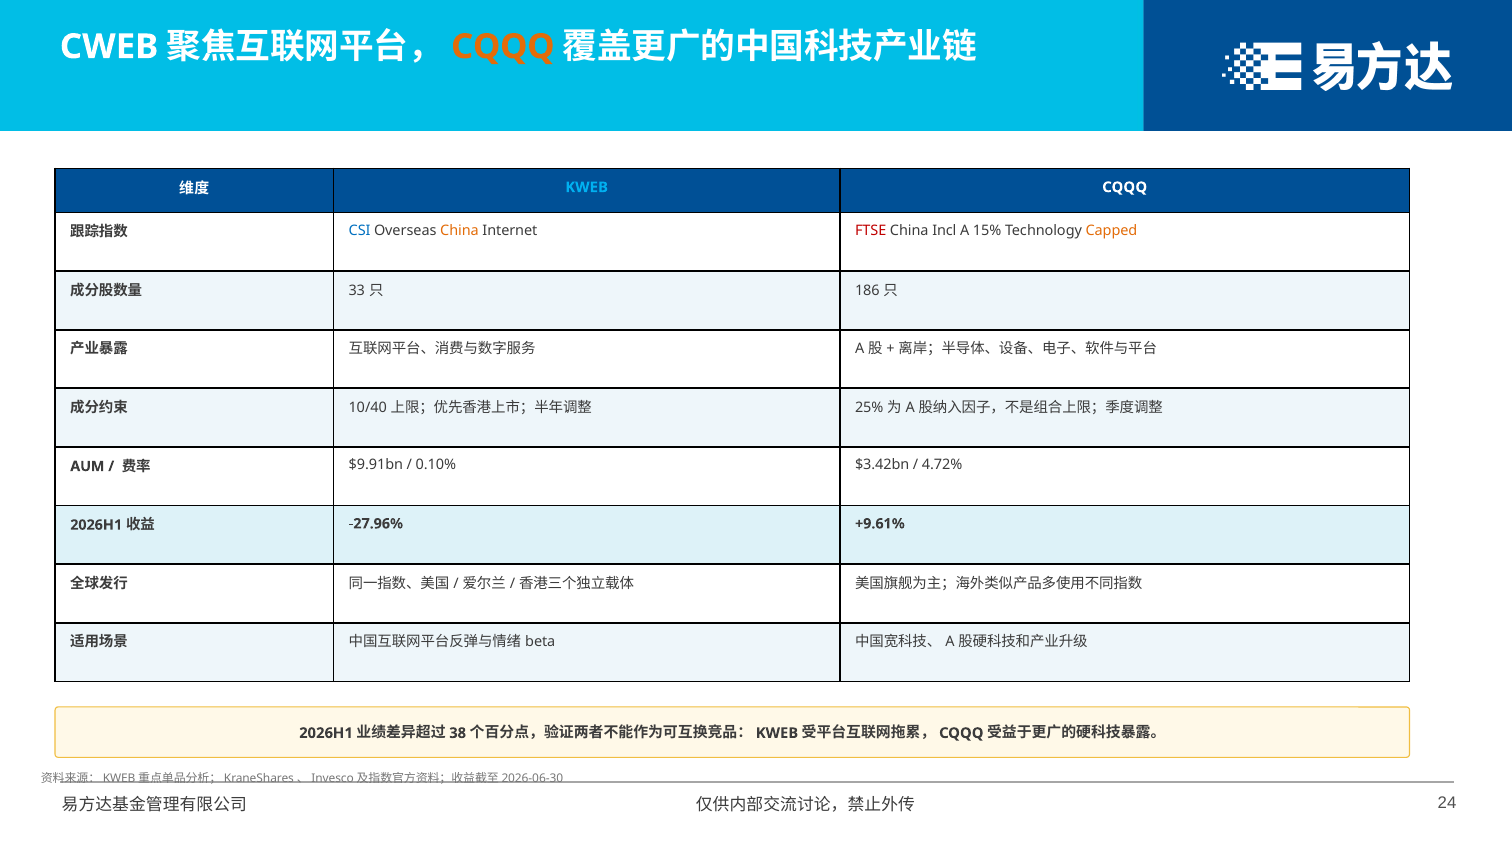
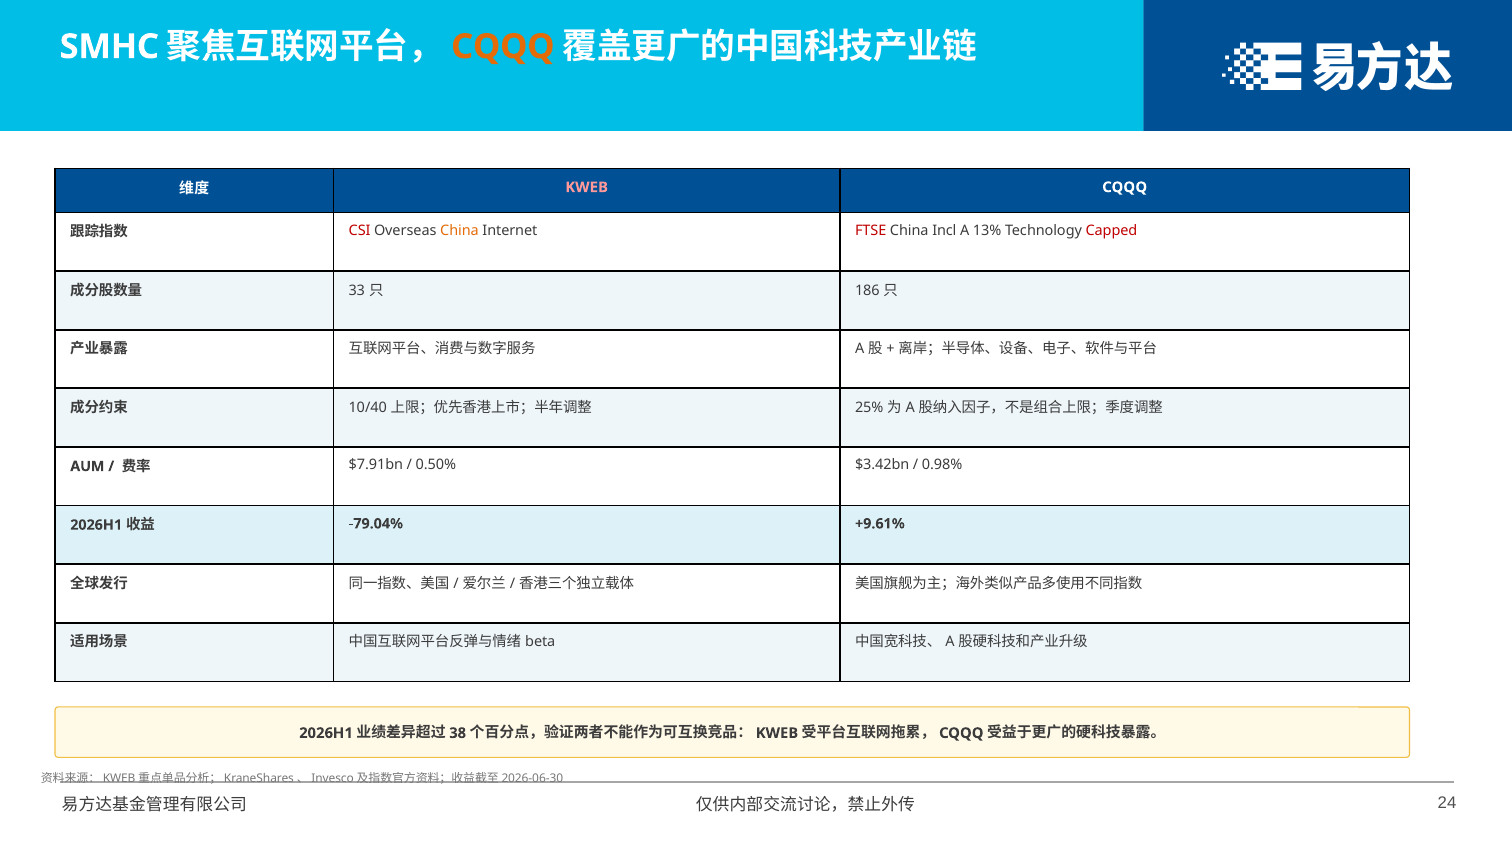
CWEB: CWEB -> SMHC (109, 47)
KWEB colour: light blue -> pink (587, 187)
CSI colour: blue -> red (360, 231)
15%: 15% -> 13% (987, 231)
Capped colour: orange -> red (1111, 231)
$9.91bn: $9.91bn -> $7.91bn (376, 465)
0.10%: 0.10% -> 0.50% (436, 465)
4.72%: 4.72% -> 0.98% (942, 465)
-27.96%: -27.96% -> -79.04% (376, 524)
